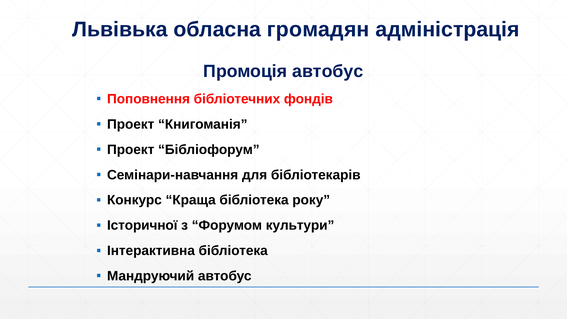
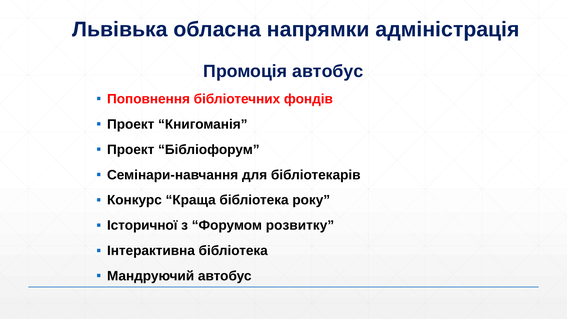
громадян: громадян -> напрямки (318, 29)
культури: культури -> розвитку (300, 225)
